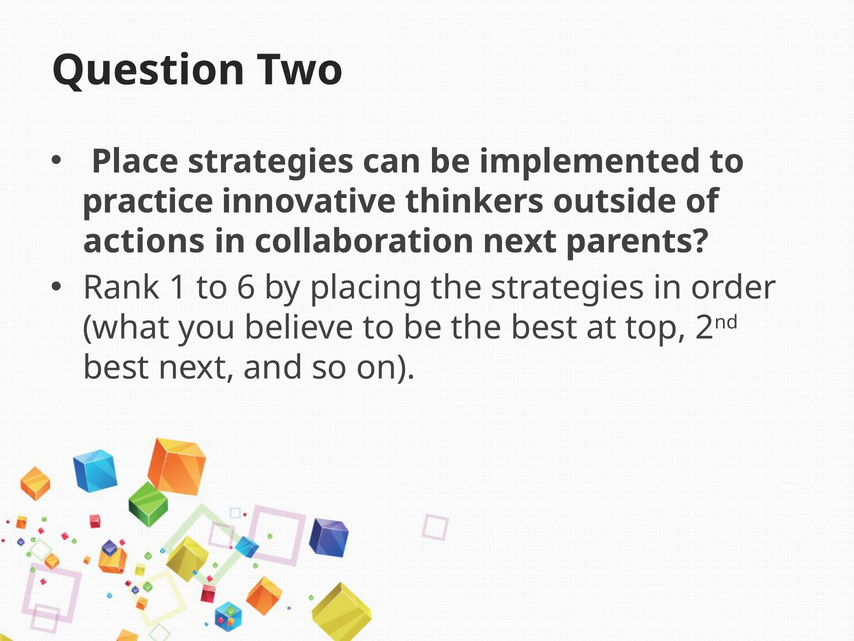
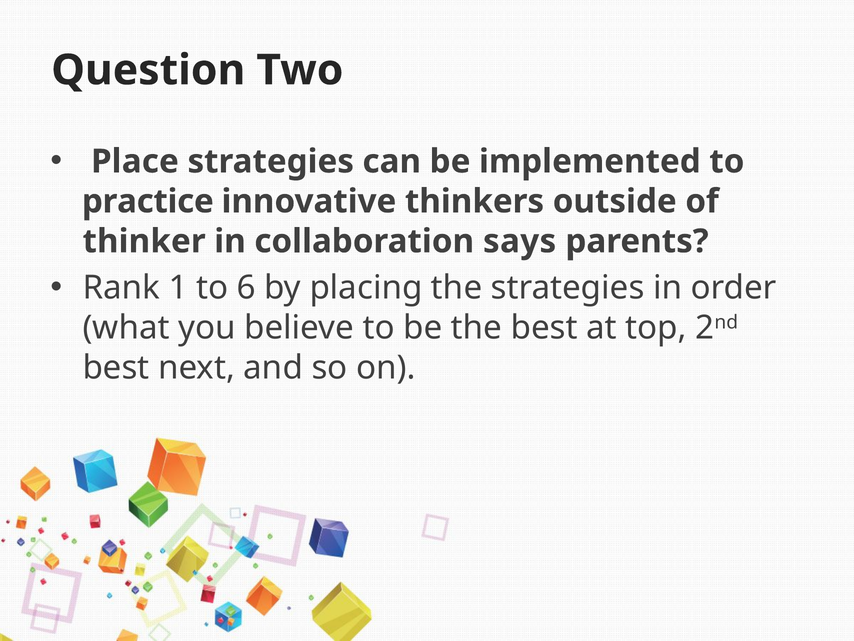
actions: actions -> thinker (144, 241)
collaboration next: next -> says (520, 241)
